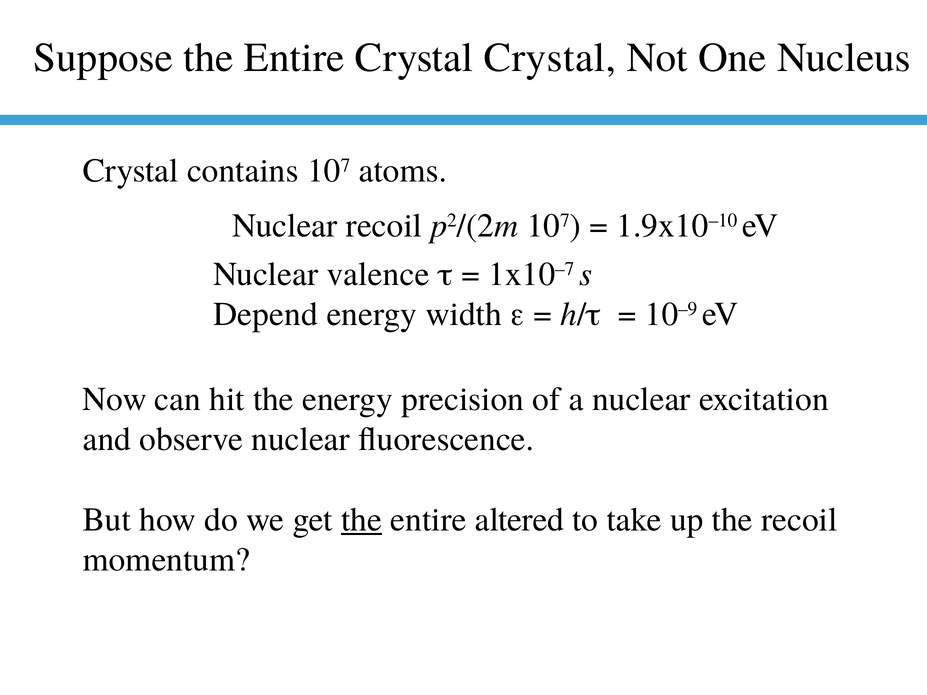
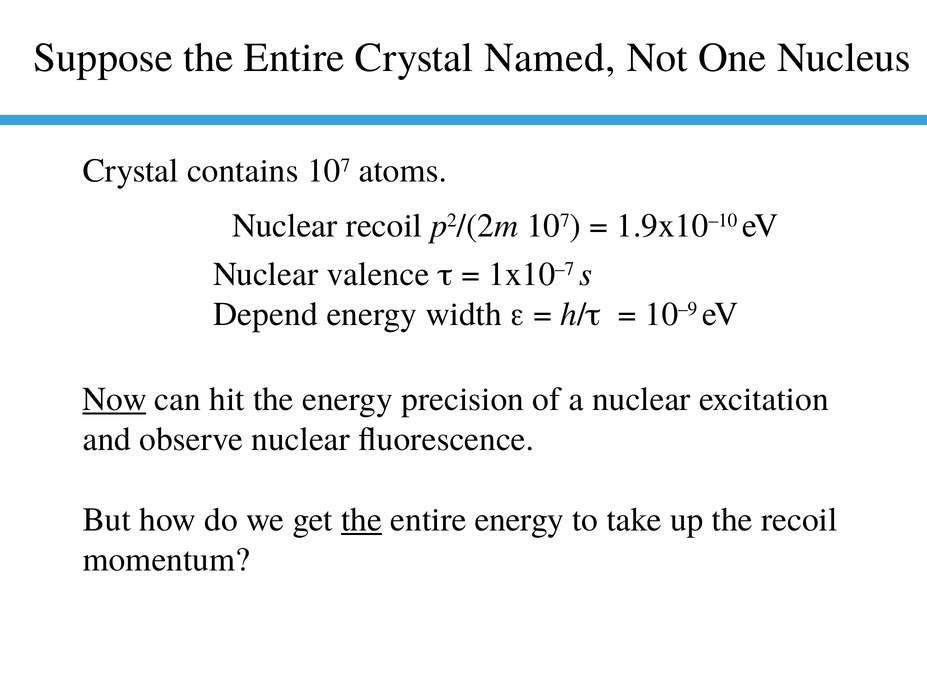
Crystal Crystal: Crystal -> Named (550, 58)
Now underline: none -> present (114, 399)
entire altered: altered -> energy (520, 520)
